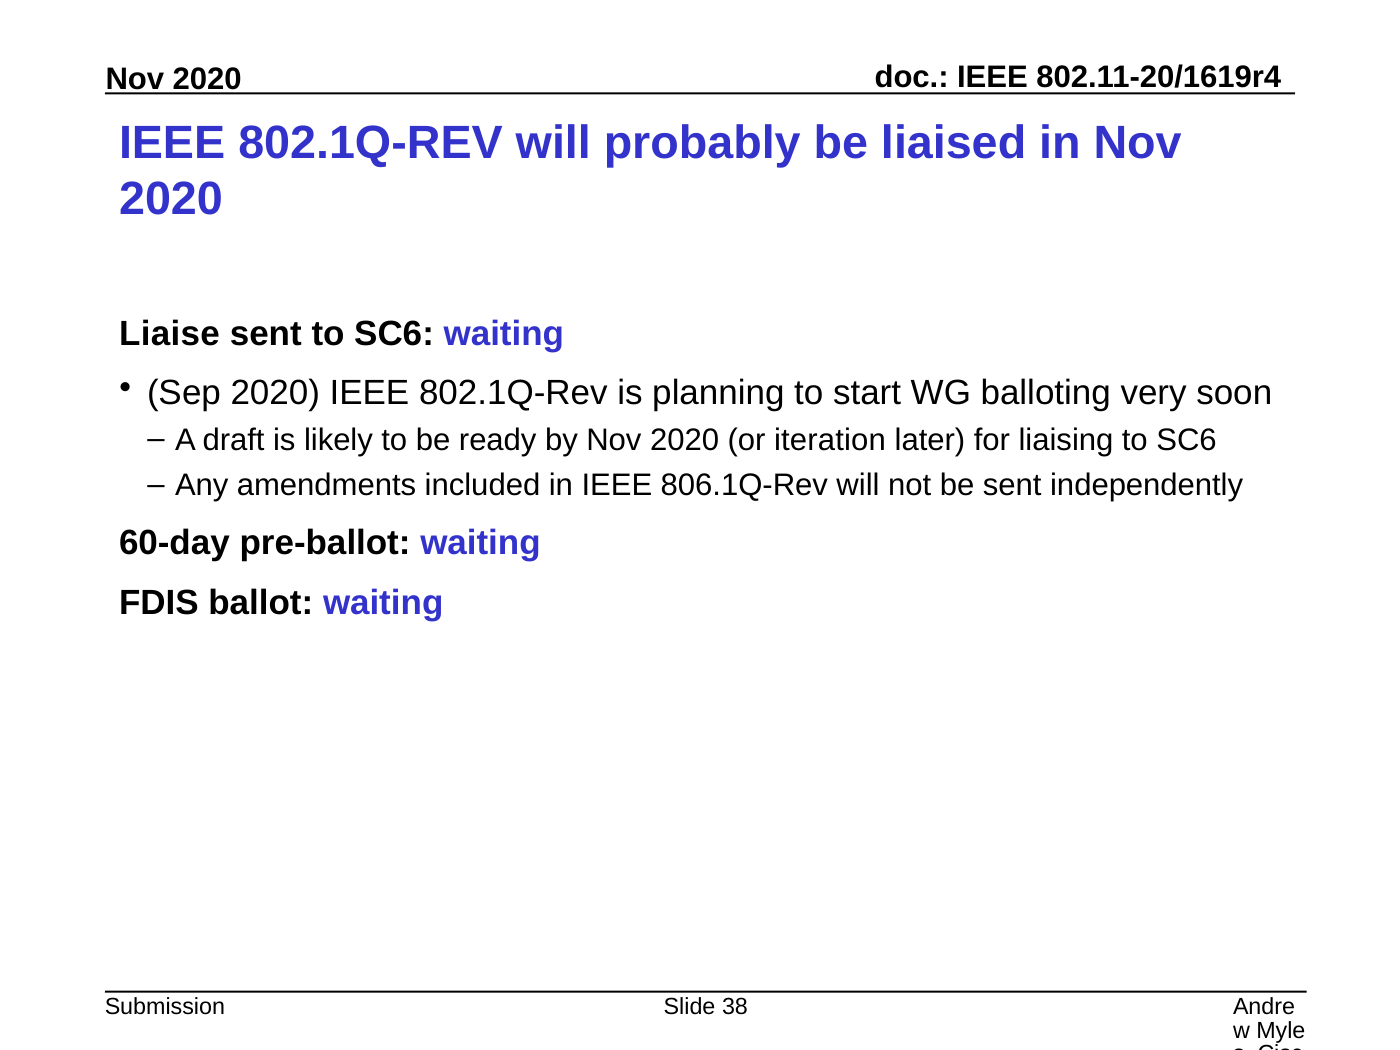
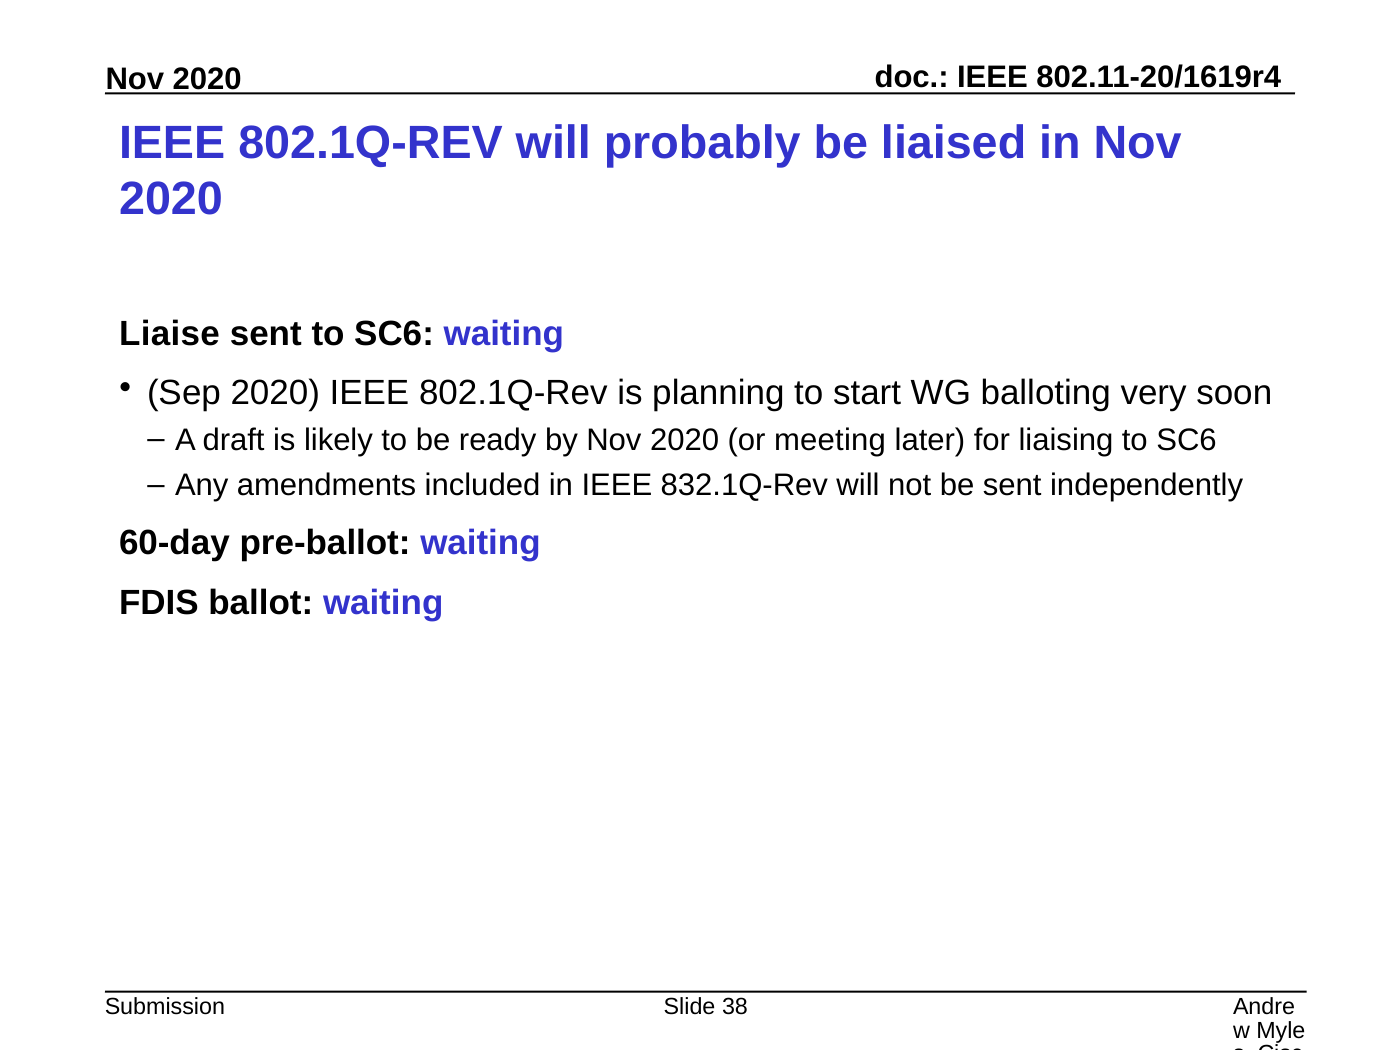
iteration: iteration -> meeting (830, 440)
806.1Q-Rev: 806.1Q-Rev -> 832.1Q-Rev (744, 486)
